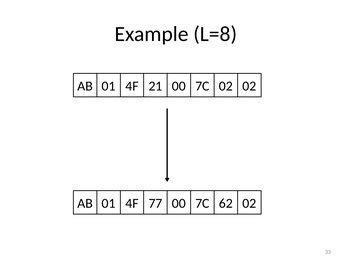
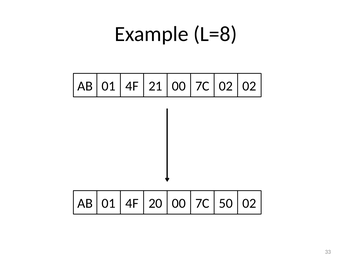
77: 77 -> 20 (155, 203)
62: 62 -> 50 (226, 203)
